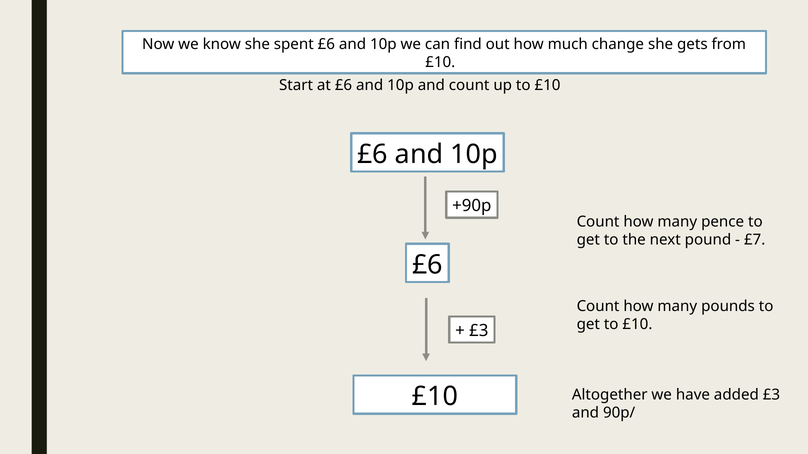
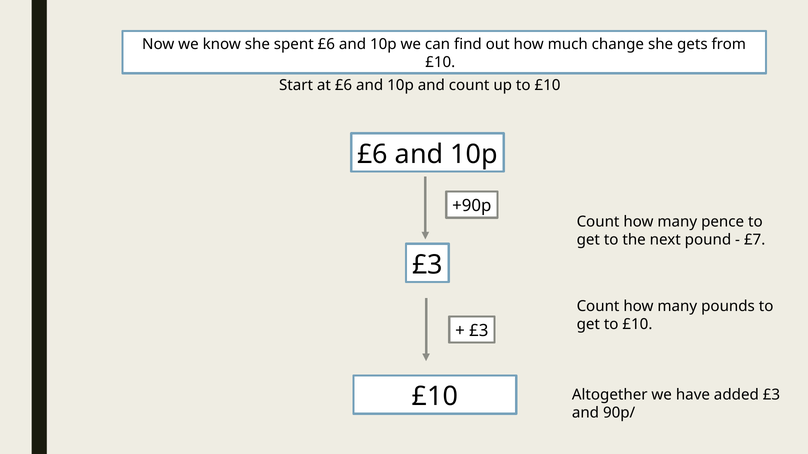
£6: £6 -> £3 (427, 265)
